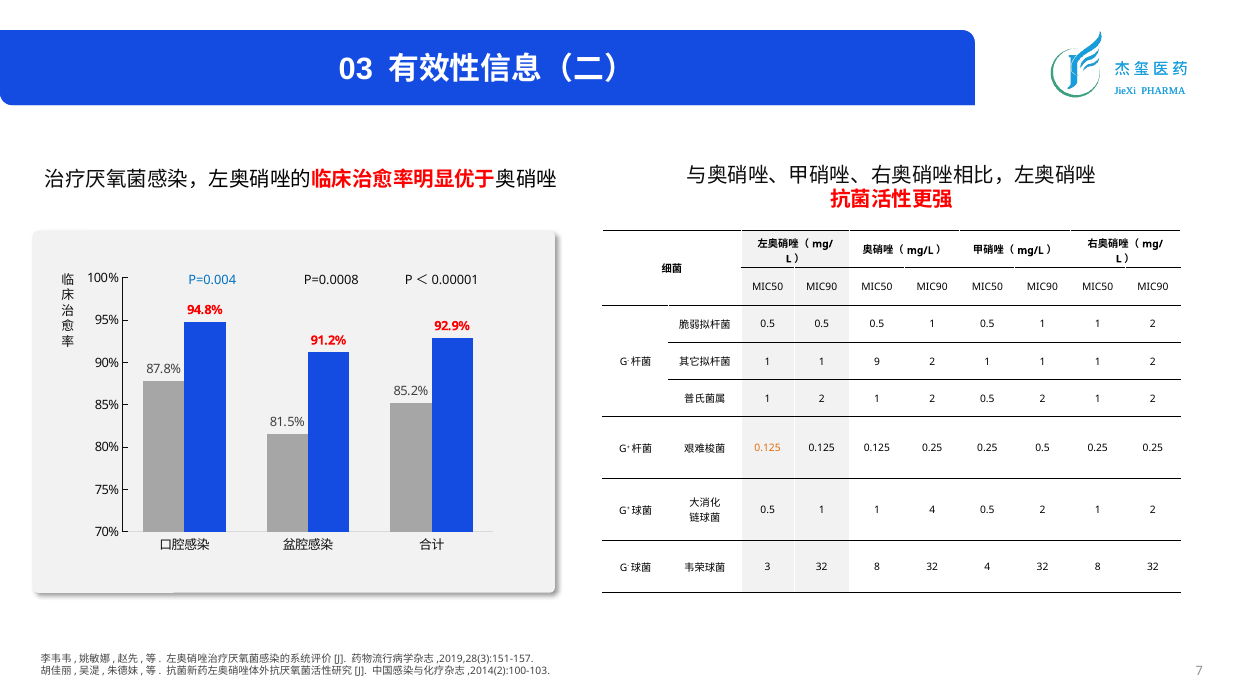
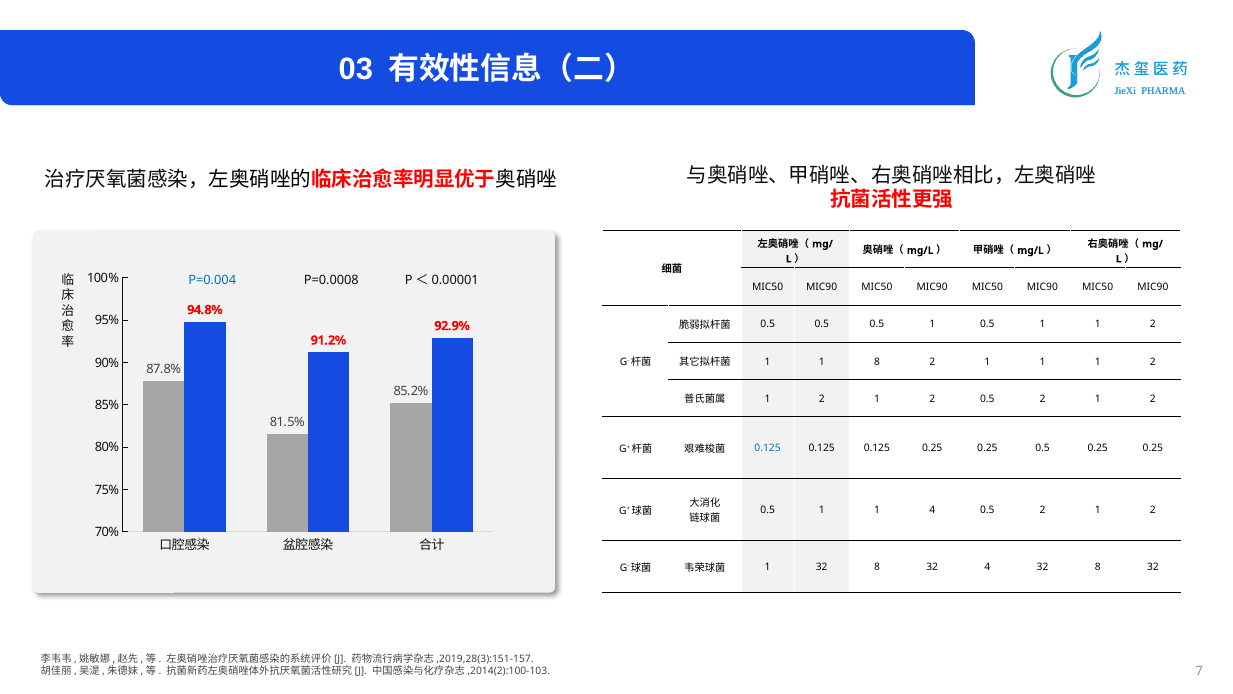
1 9: 9 -> 8 (877, 361)
0.125 colour: orange -> blue (768, 448)
3: 3 -> 1 (768, 567)
